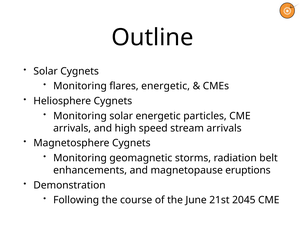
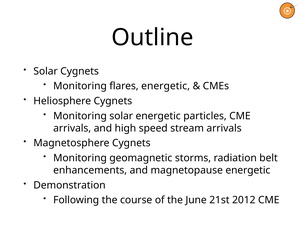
magnetopause eruptions: eruptions -> energetic (248, 170)
2045: 2045 -> 2012 (244, 200)
